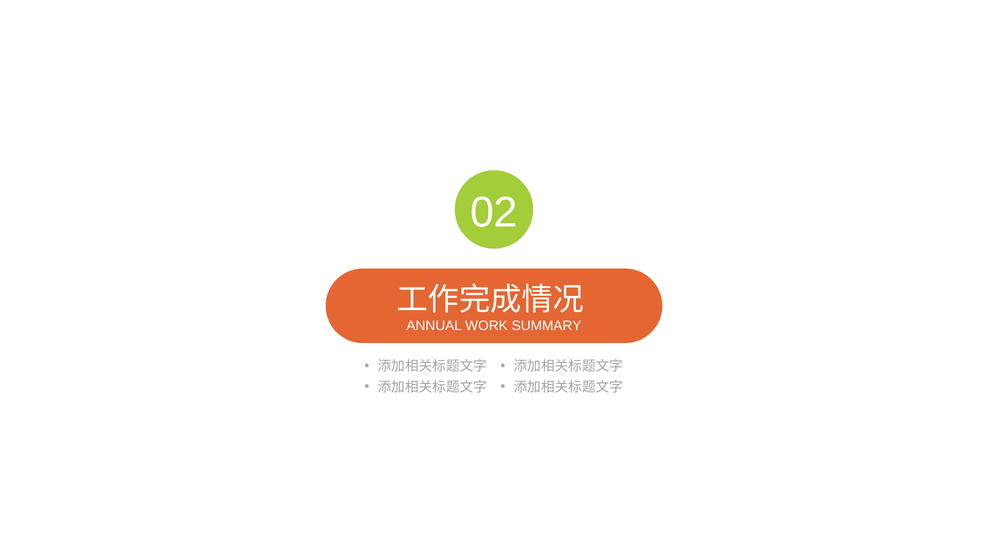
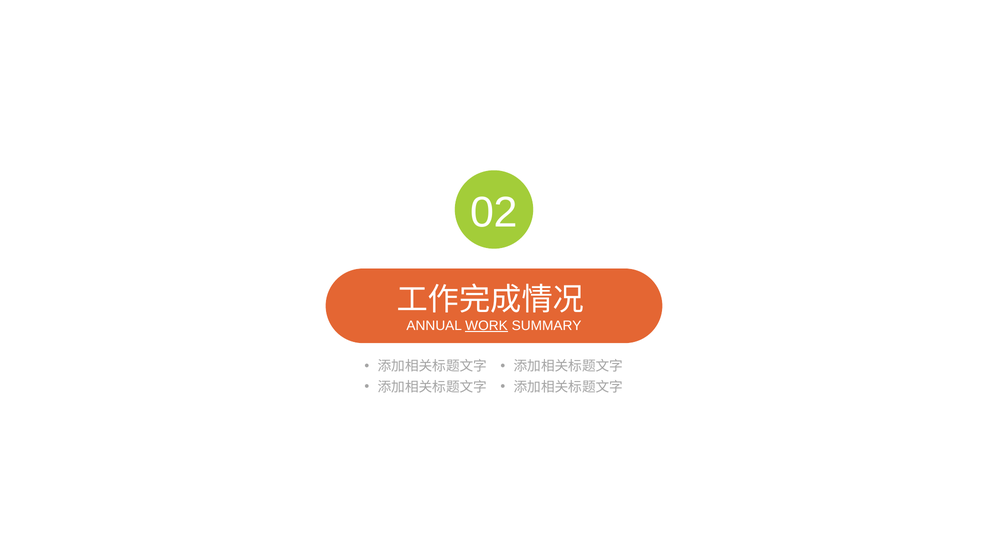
WORK underline: none -> present (486, 325)
